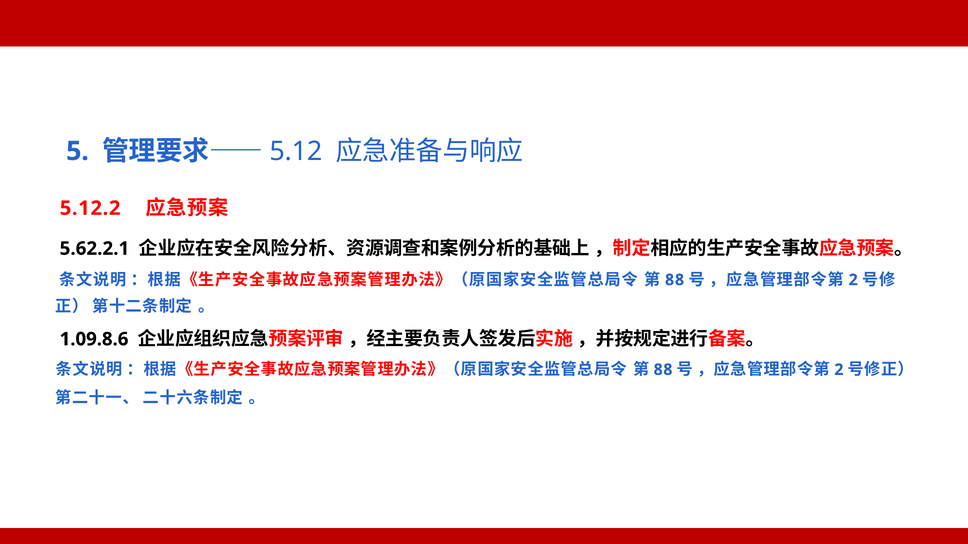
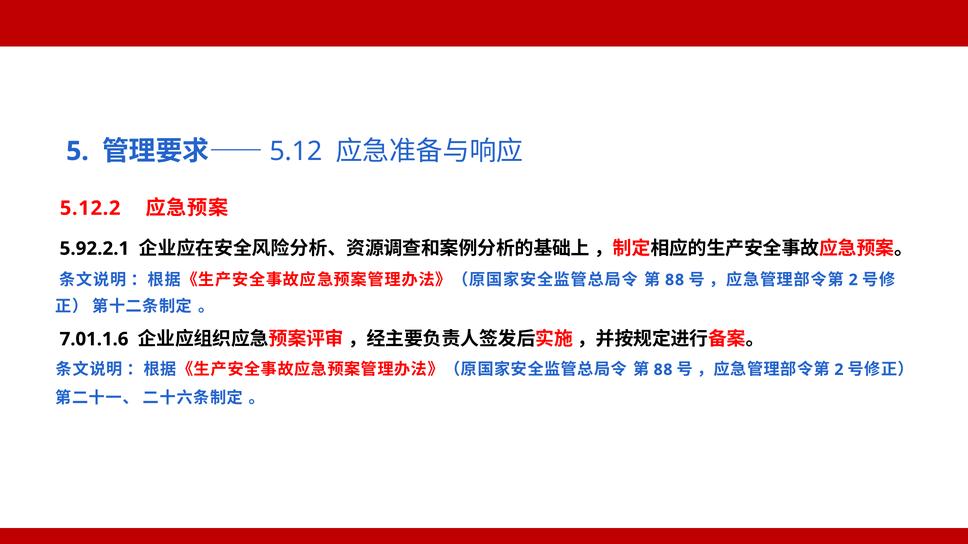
5.62.2.1: 5.62.2.1 -> 5.92.2.1 (94, 249)
1.09.8.6: 1.09.8.6 -> 7.01.1.6 (94, 339)
